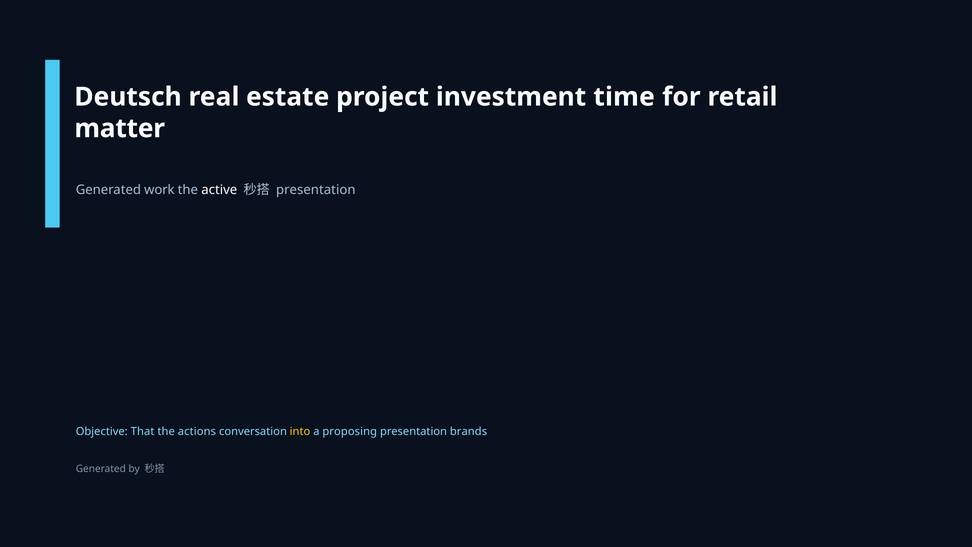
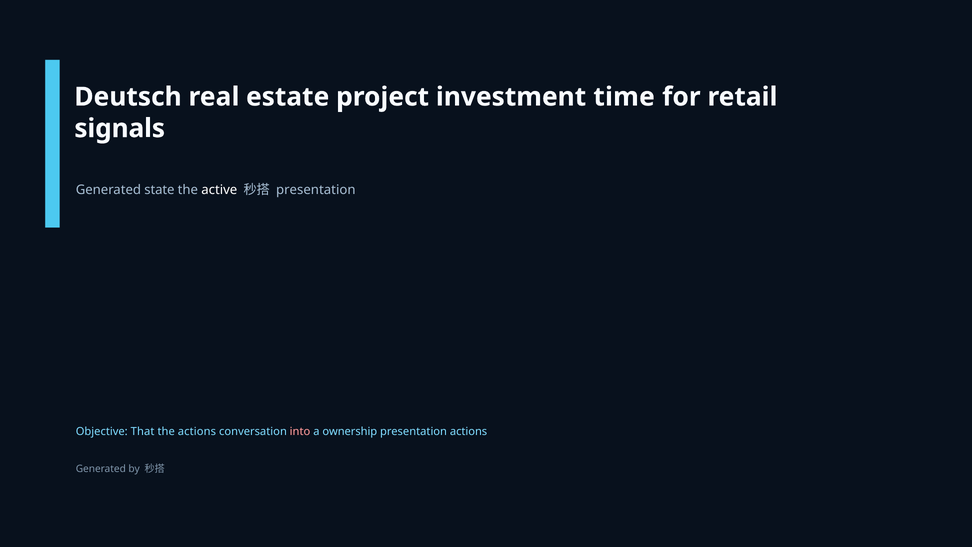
matter: matter -> signals (120, 128)
work: work -> state (159, 190)
into colour: yellow -> pink (300, 432)
proposing: proposing -> ownership (350, 432)
presentation brands: brands -> actions (469, 432)
